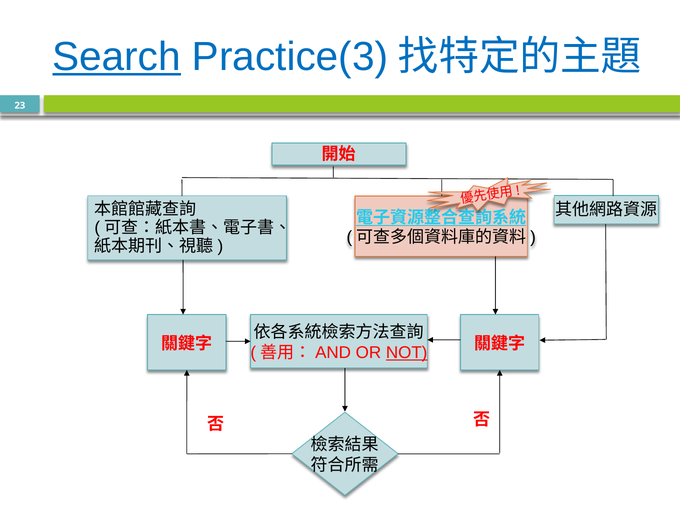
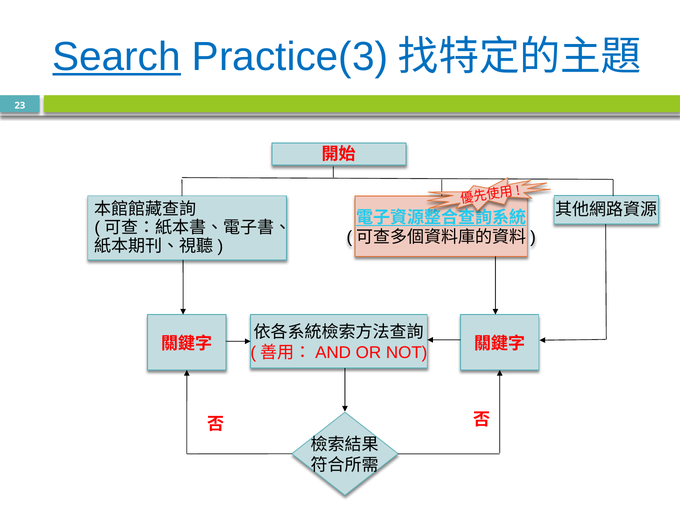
NOT underline: present -> none (407, 353)
